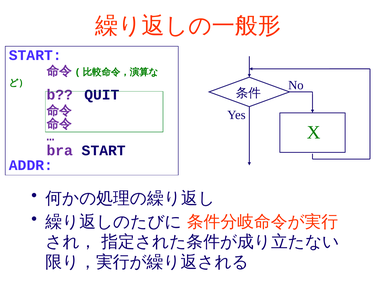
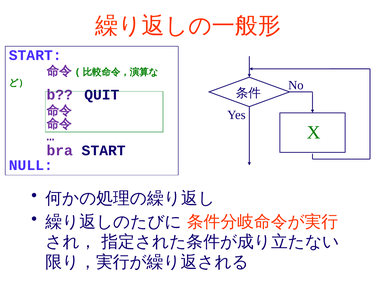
ADDR: ADDR -> NULL (31, 165)
